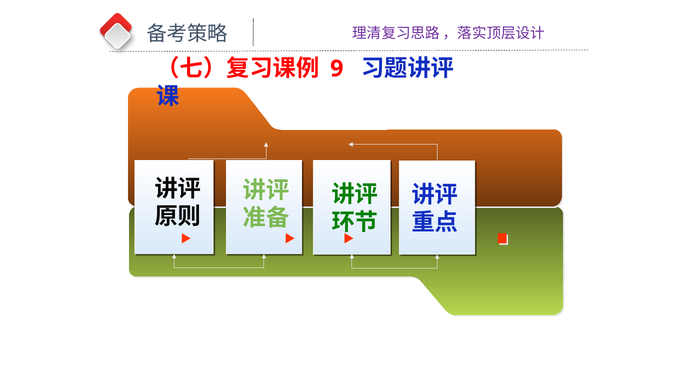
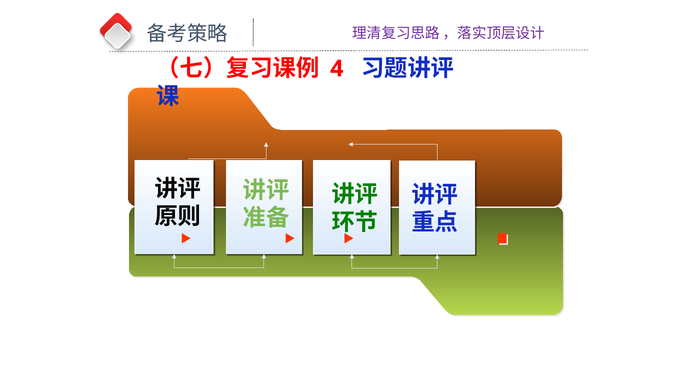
9: 9 -> 4 (337, 69)
